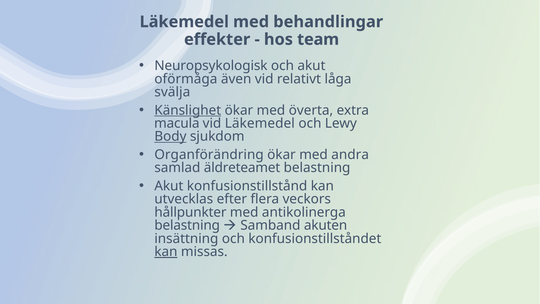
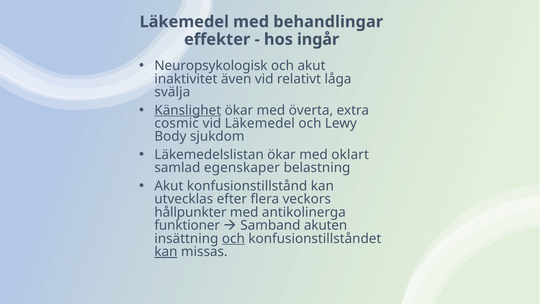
team: team -> ingår (318, 39)
oförmåga: oförmåga -> inaktivitet (186, 79)
macula: macula -> cosmic (177, 123)
Body underline: present -> none (170, 136)
Organförändring: Organförändring -> Läkemedelslistan (209, 155)
andra: andra -> oklart (350, 155)
äldreteamet: äldreteamet -> egenskaper (242, 168)
belastning: belastning -> funktioner (187, 225)
och underline: none -> present (233, 238)
